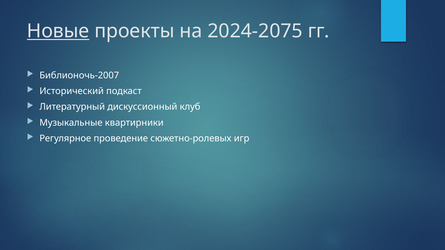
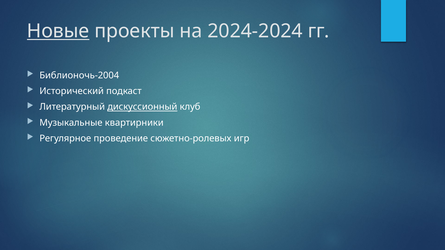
2024-2075: 2024-2075 -> 2024-2024 (255, 31)
Библионочь-2007: Библионочь-2007 -> Библионочь-2004 (79, 76)
дискуссионный underline: none -> present (142, 107)
